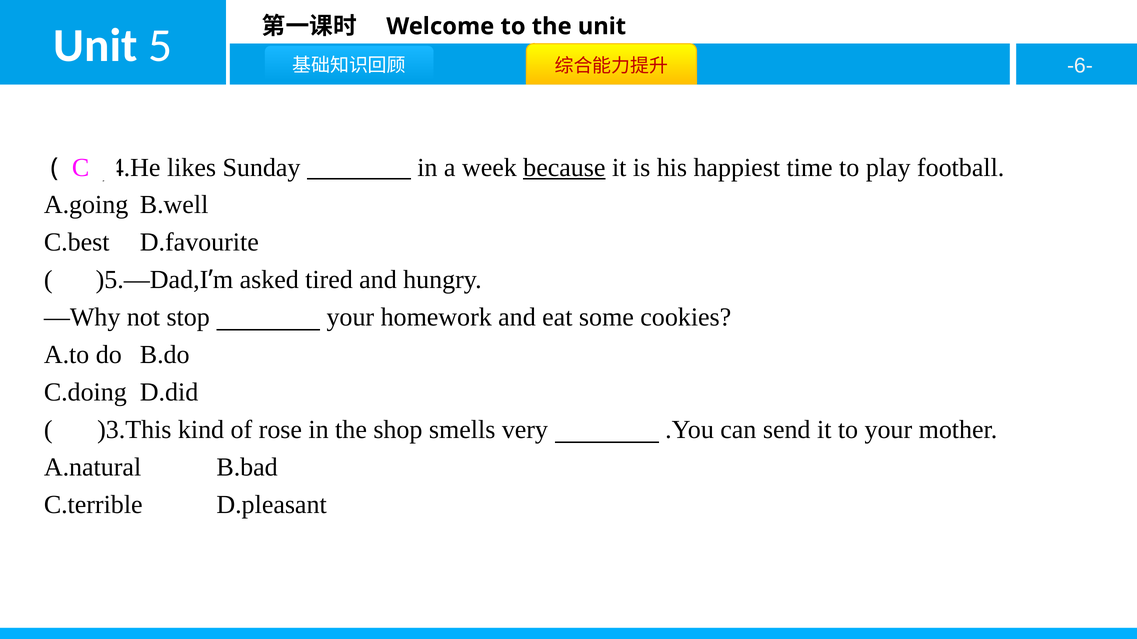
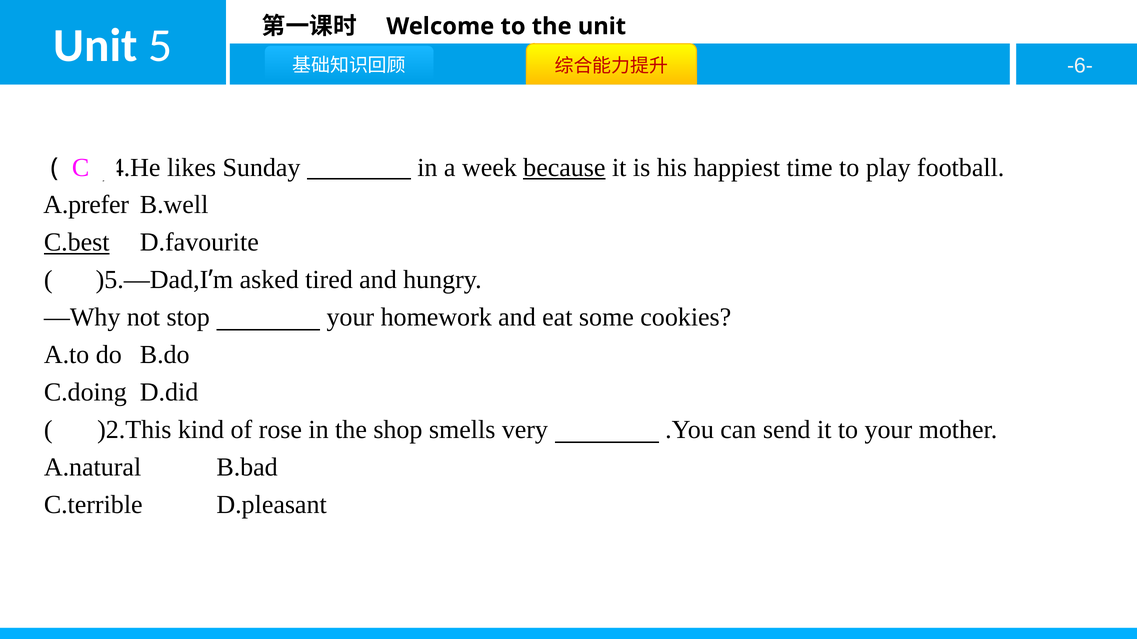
A.going: A.going -> A.prefer (86, 205)
C.best underline: none -> present (77, 243)
)3.This: )3.This -> )2.This (134, 430)
